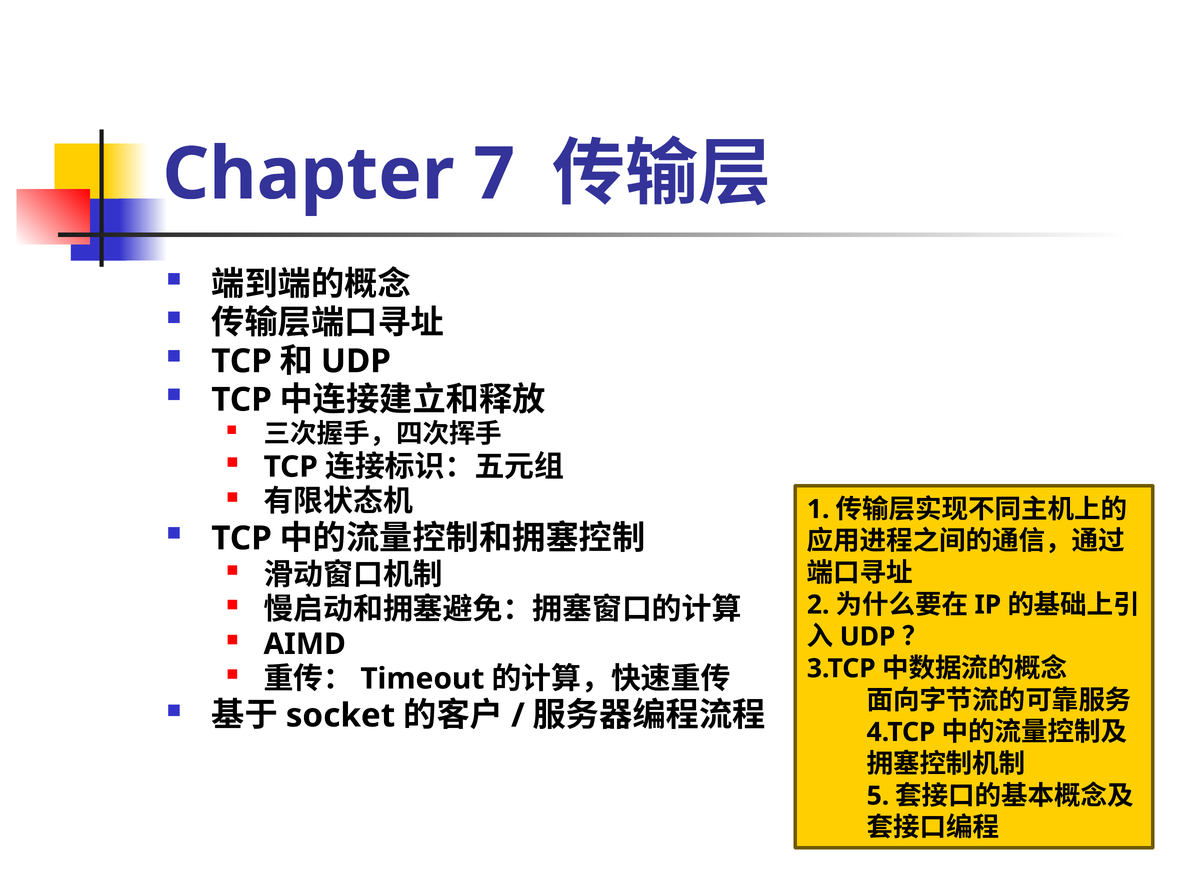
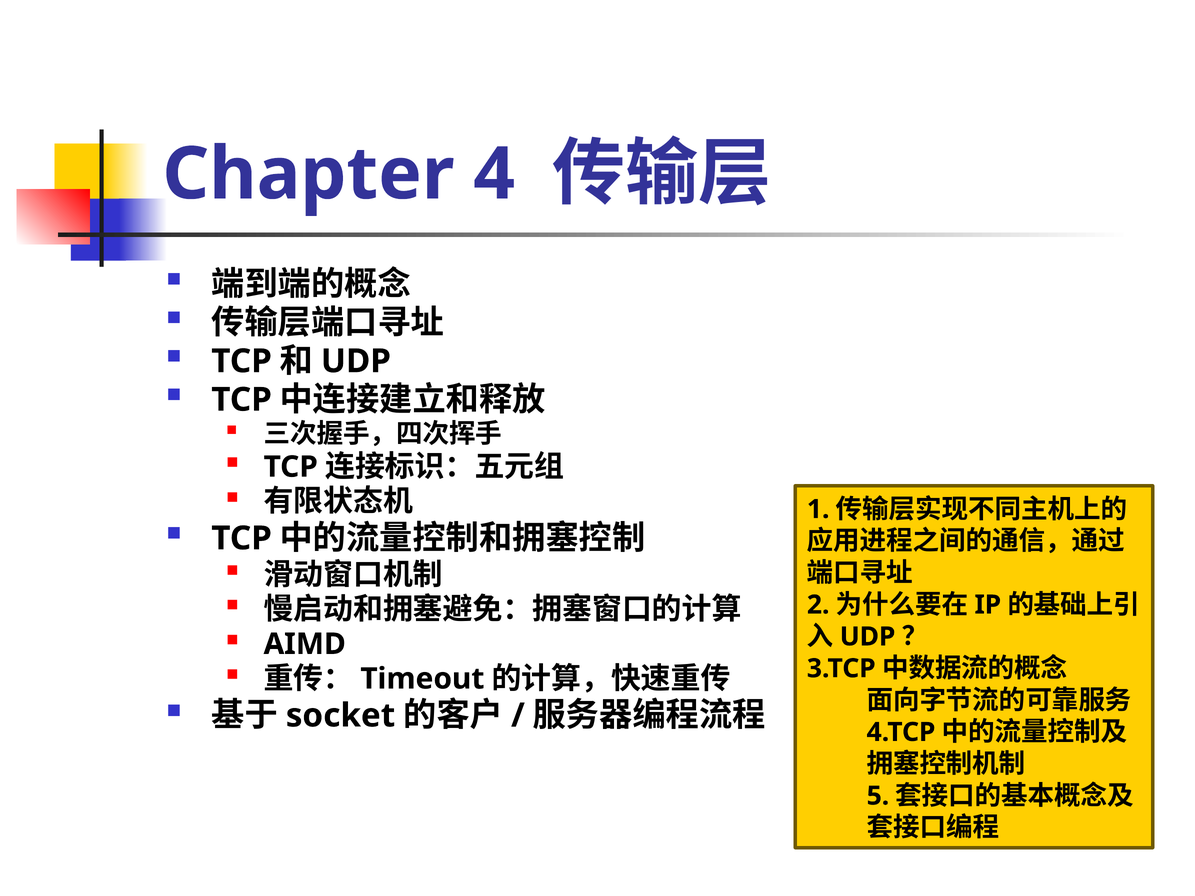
7: 7 -> 4 (494, 174)
